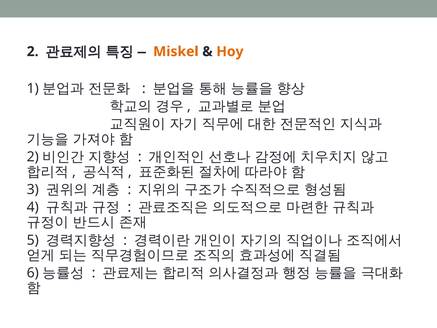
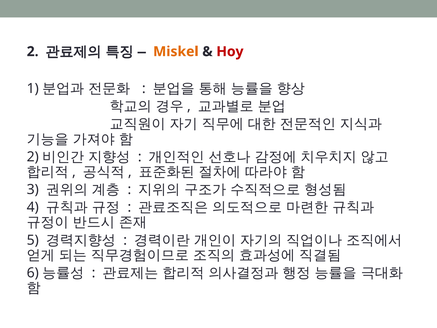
Hoy colour: orange -> red (230, 52)
